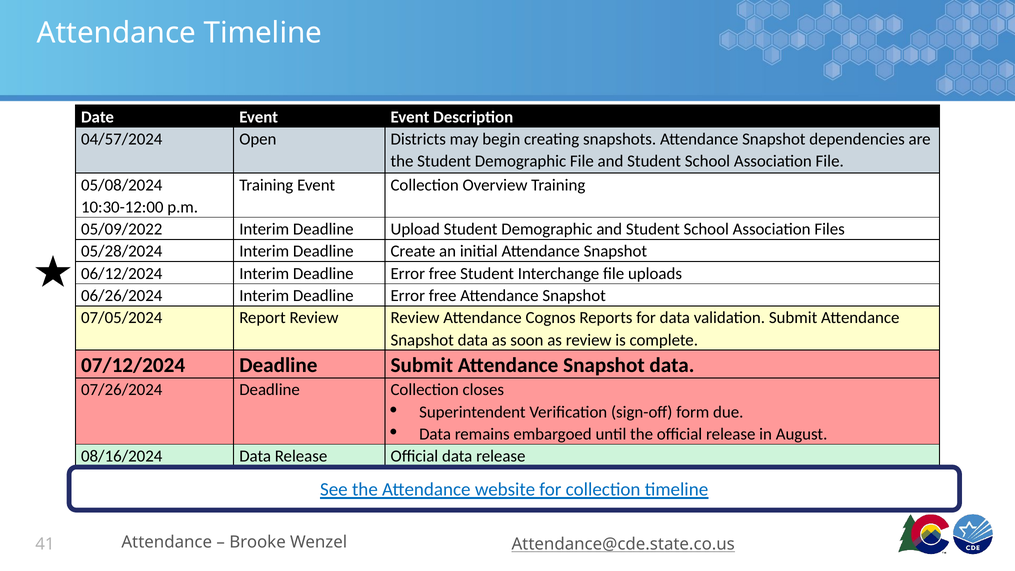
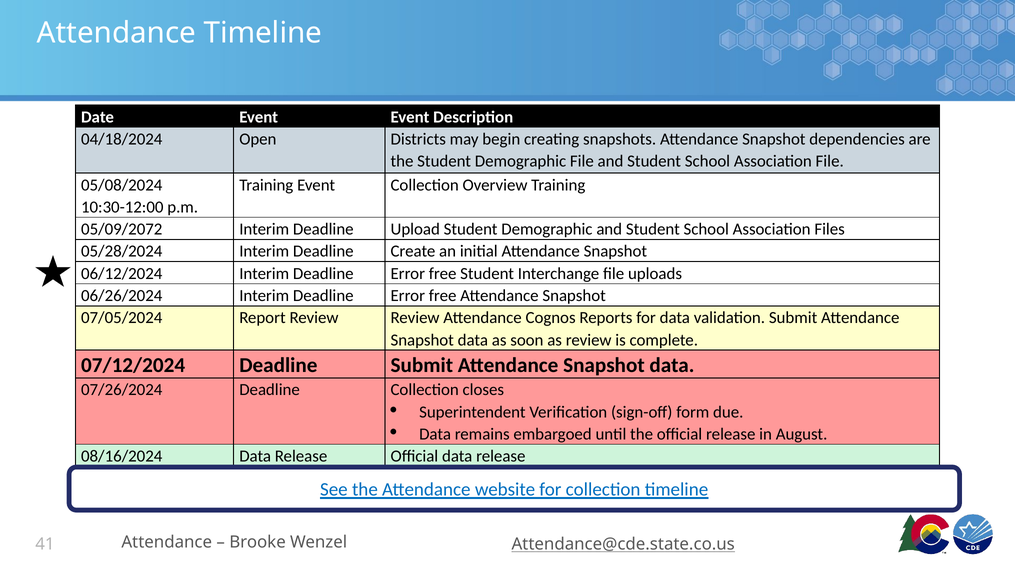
04/57/2024: 04/57/2024 -> 04/18/2024 (122, 139)
05/09/2022: 05/09/2022 -> 05/09/2072 (122, 229)
